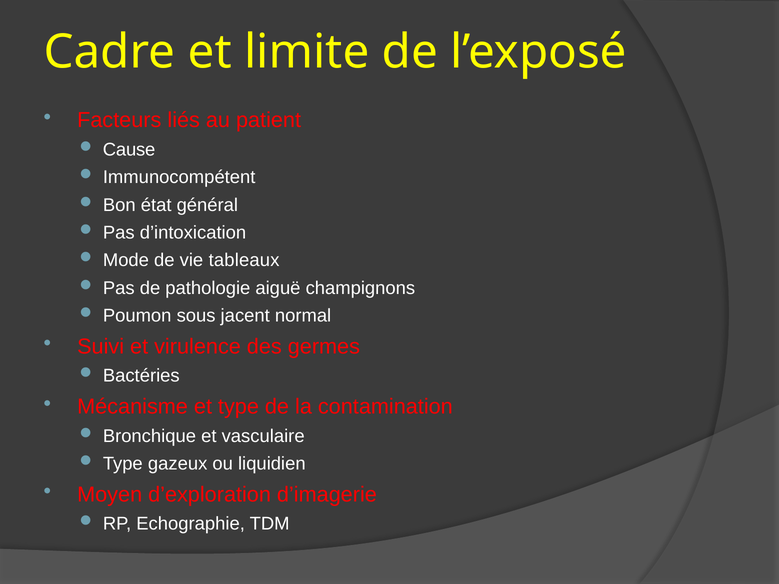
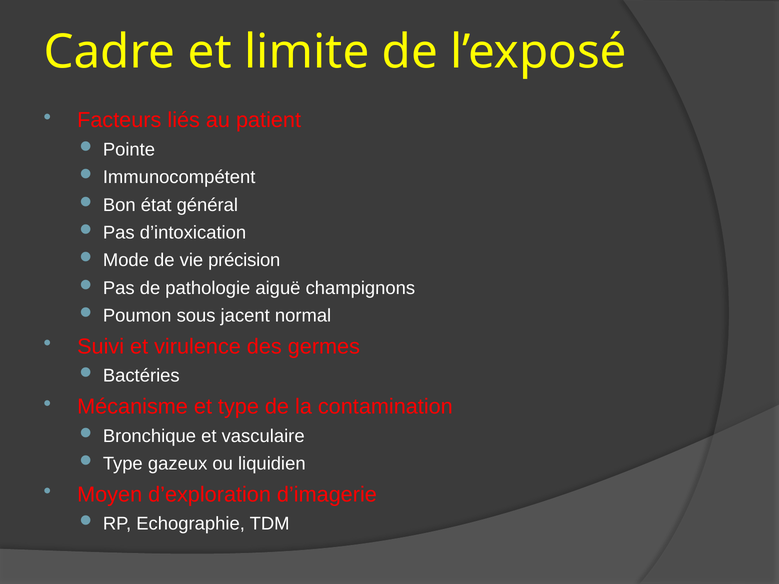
Cause: Cause -> Pointe (129, 150)
tableaux: tableaux -> précision (244, 260)
